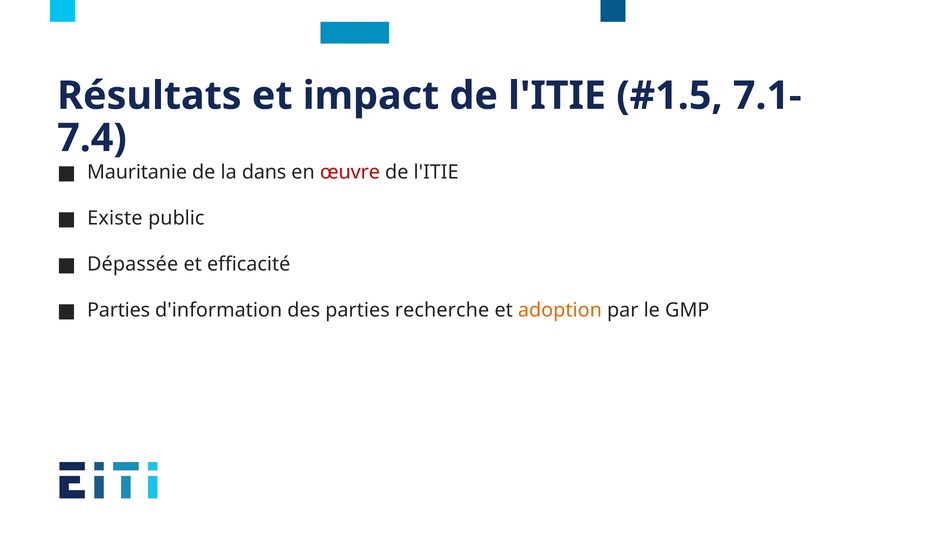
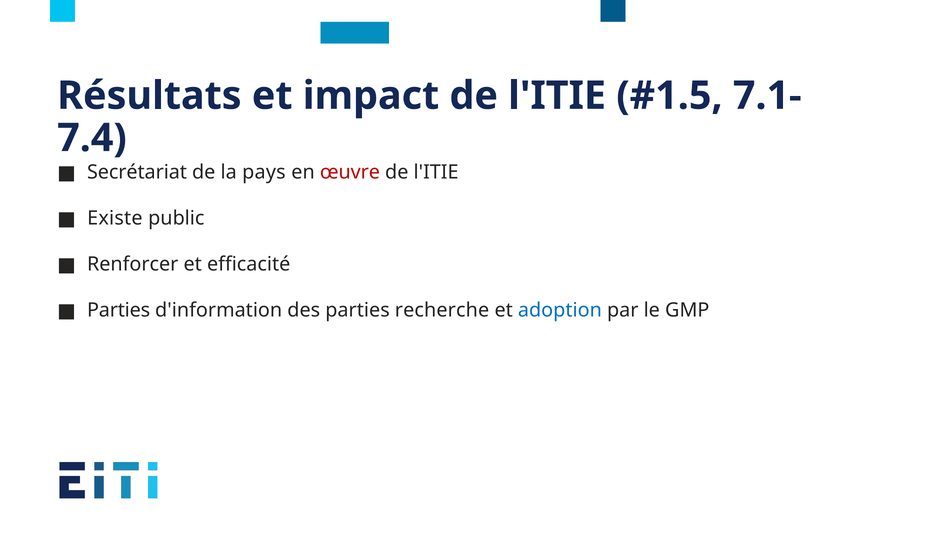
Mauritanie: Mauritanie -> Secrétariat (137, 172)
dans: dans -> pays (264, 172)
Dépassée: Dépassée -> Renforcer (133, 264)
adoption colour: orange -> blue (560, 310)
